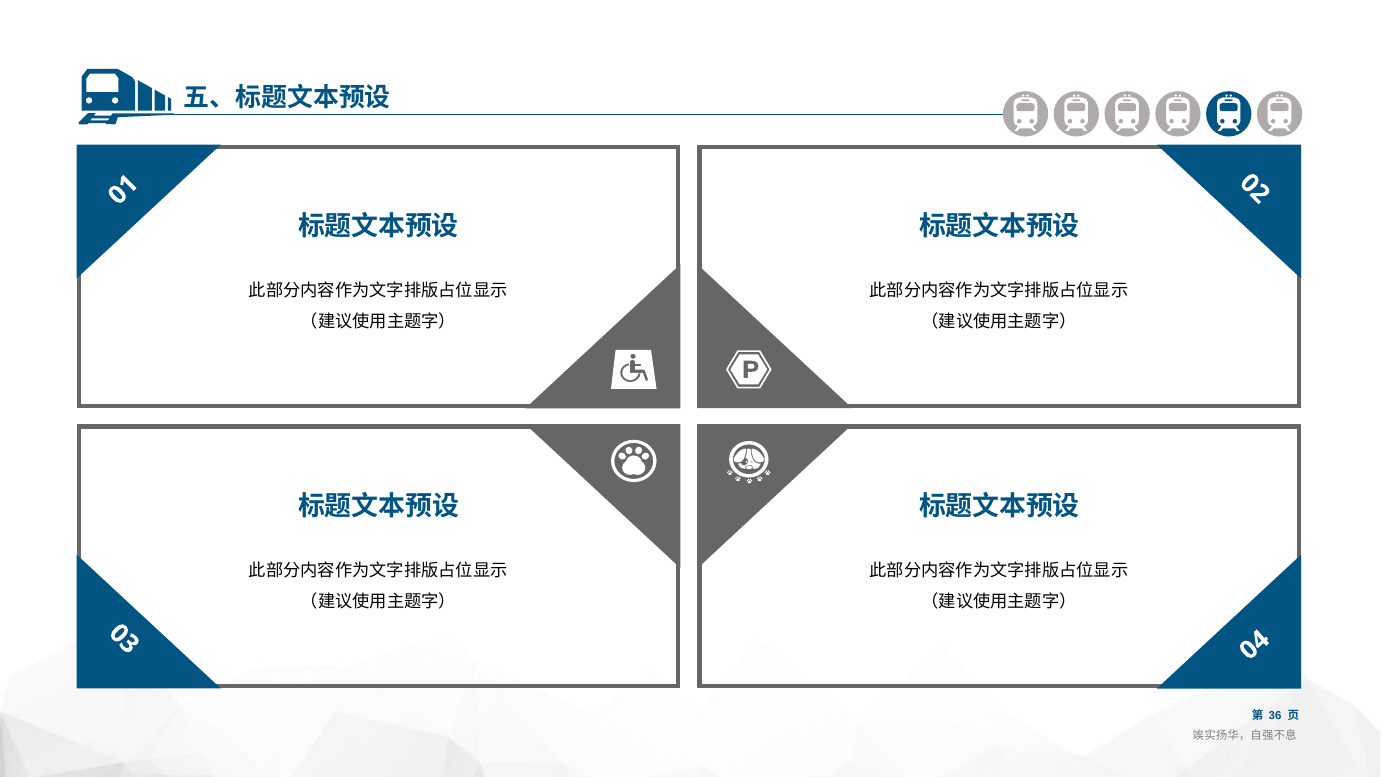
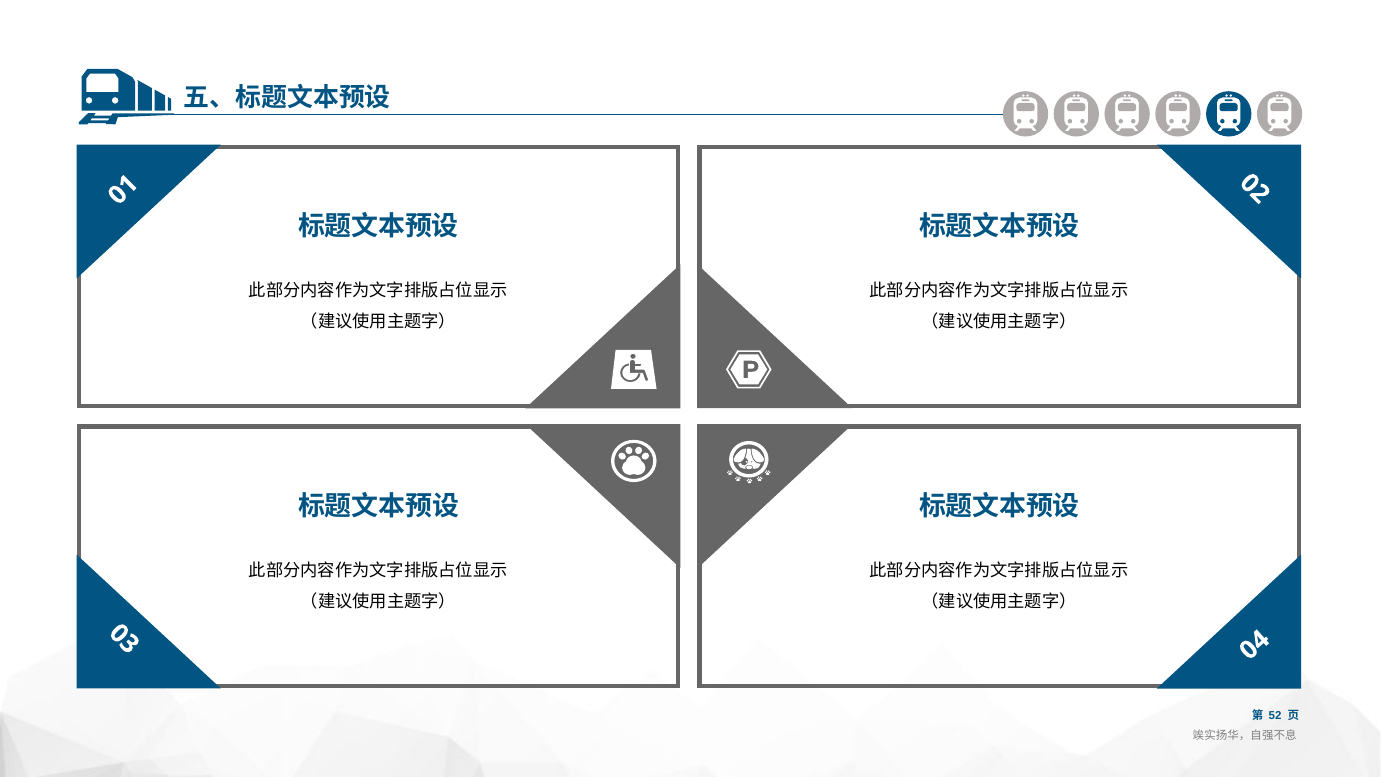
36: 36 -> 52 (1275, 716)
